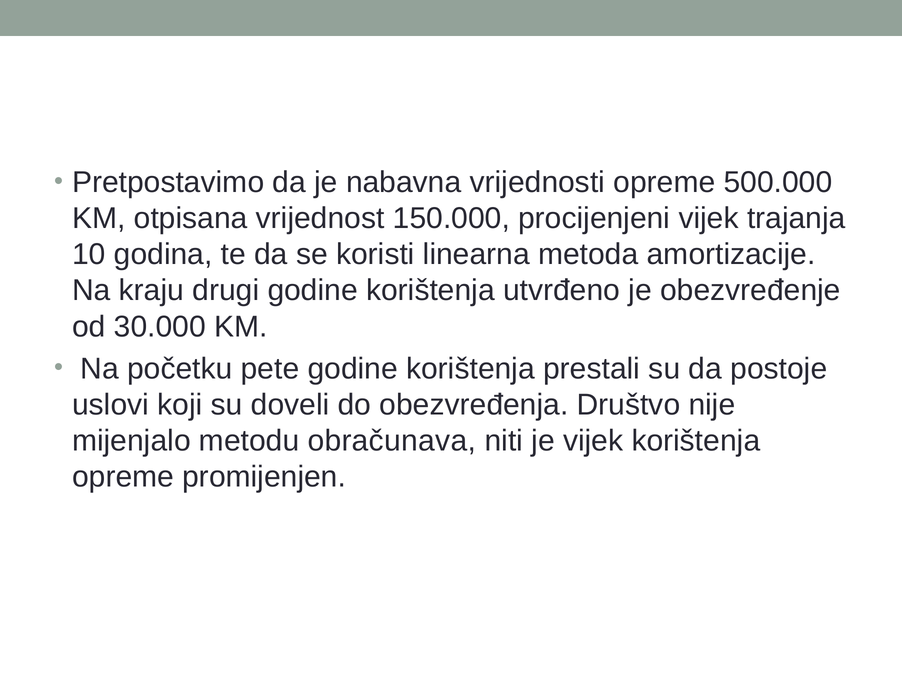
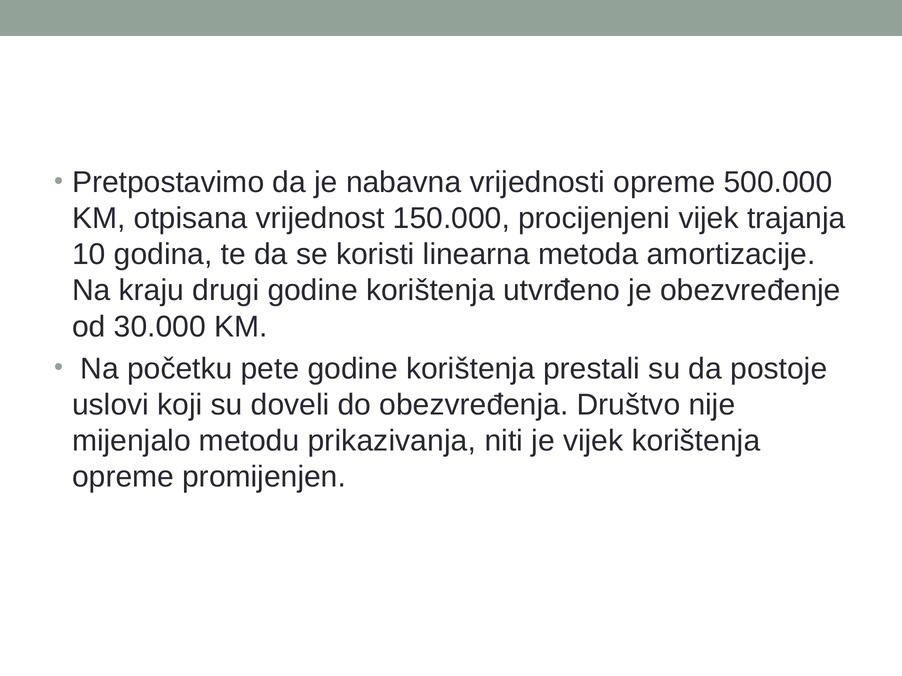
obračunava: obračunava -> prikazivanja (392, 441)
